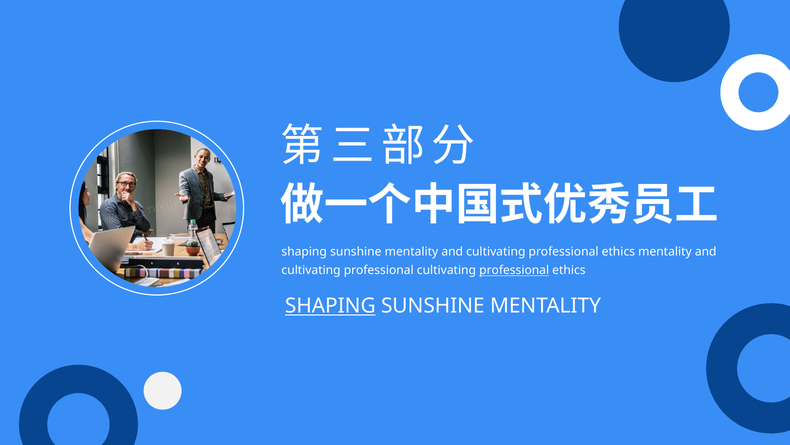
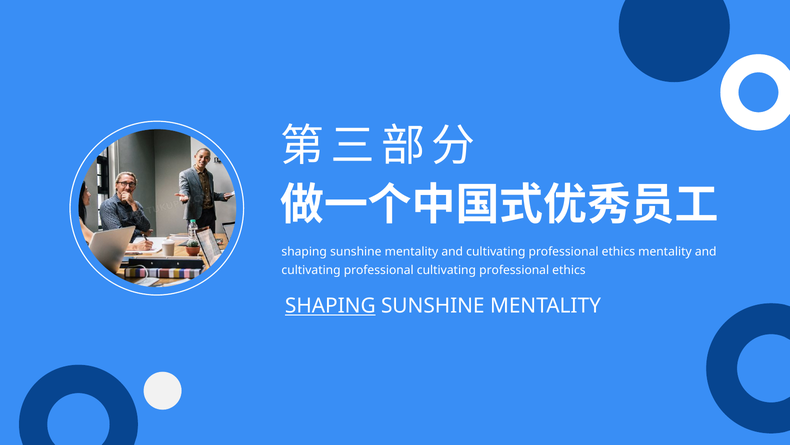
professional underline: present -> none (514, 270)
